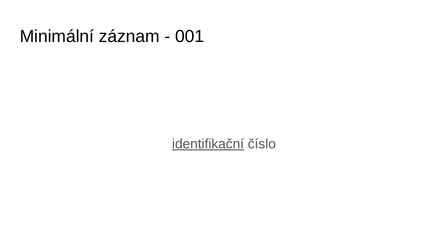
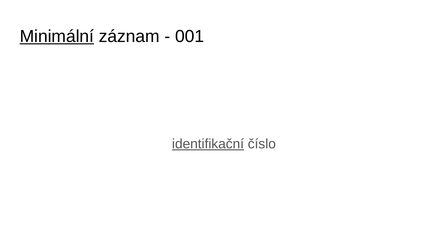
Minimální underline: none -> present (57, 36)
